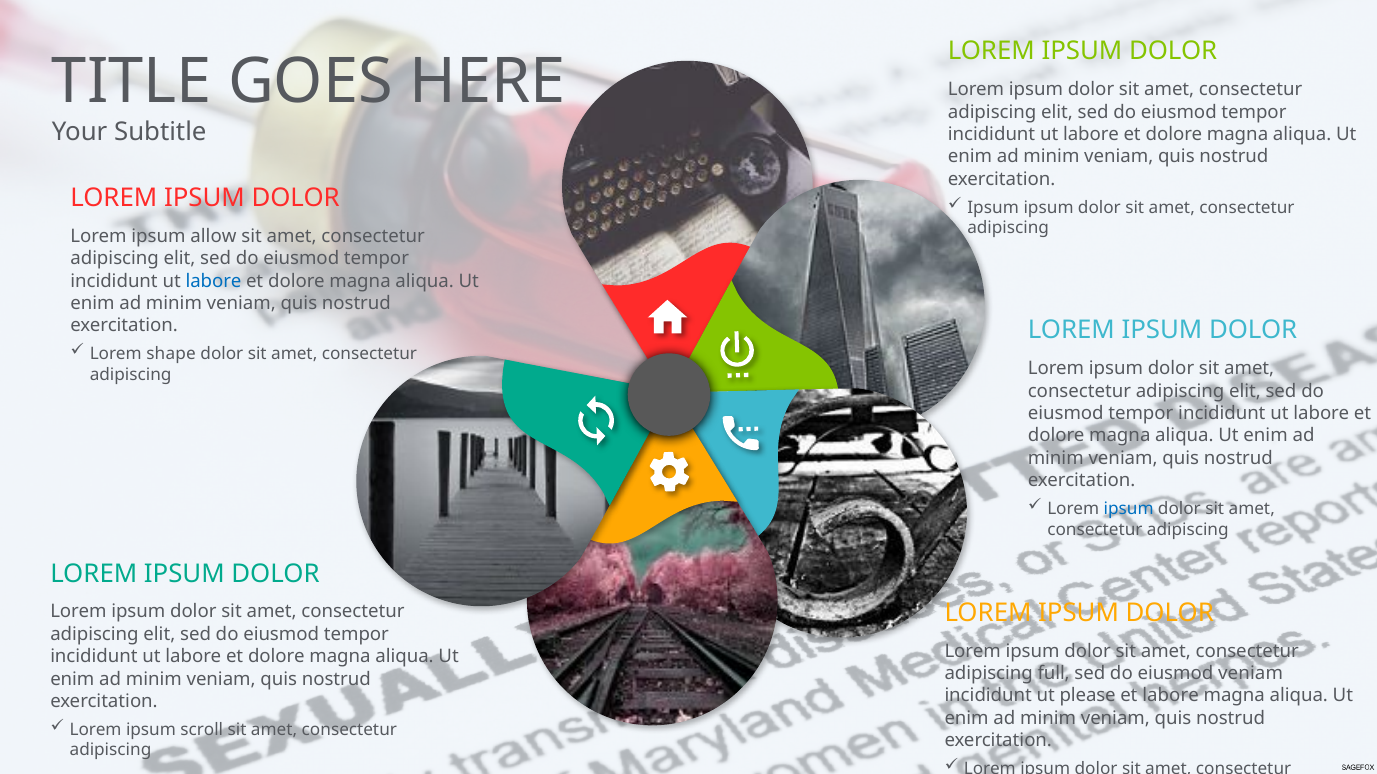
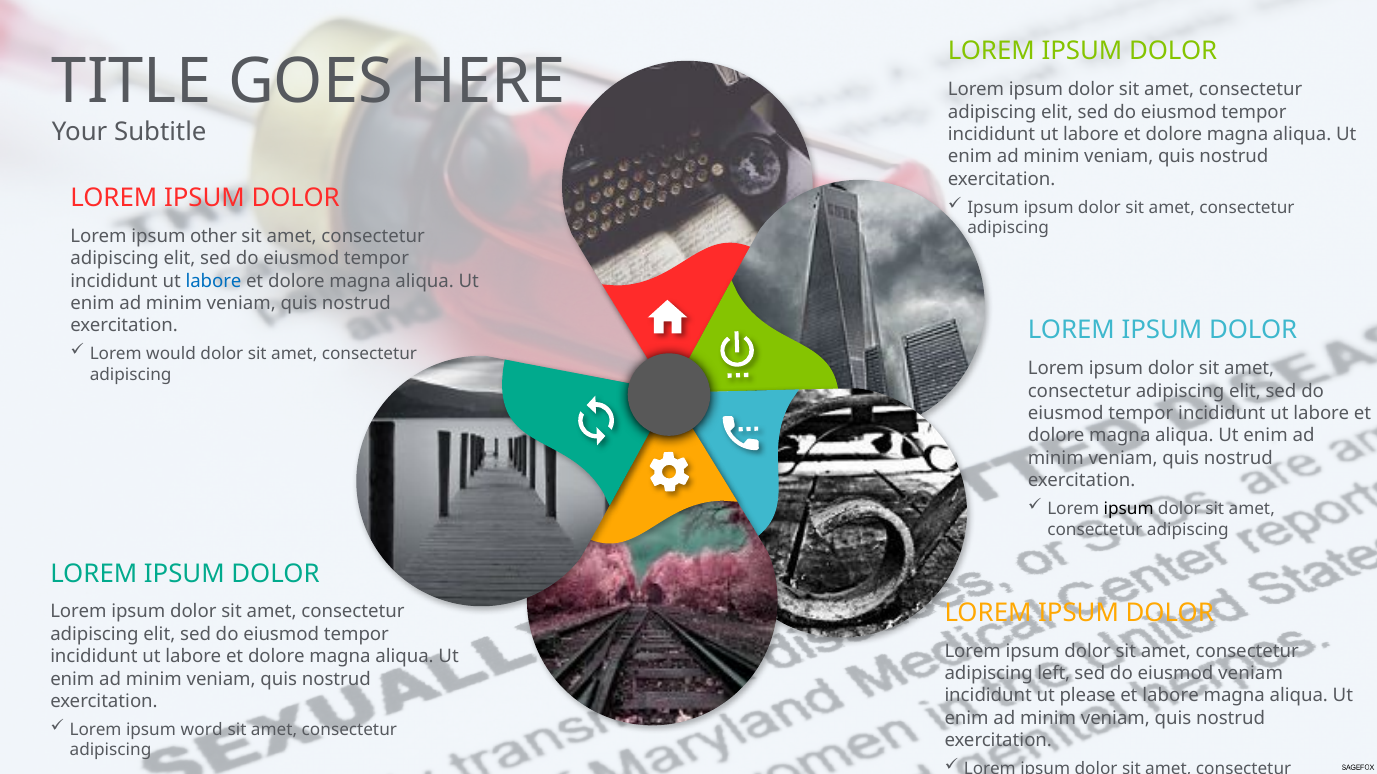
allow: allow -> other (214, 236)
shape: shape -> would (171, 354)
ipsum colour: blue -> black (1129, 509)
full: full -> left (1054, 674)
scroll: scroll -> word (202, 730)
